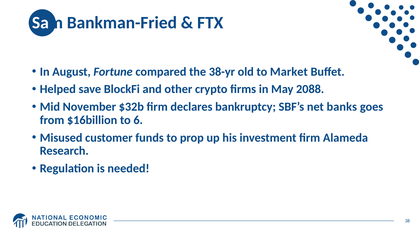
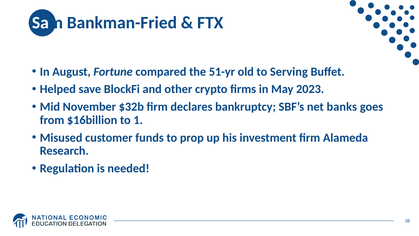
38-yr: 38-yr -> 51-yr (222, 72)
Market: Market -> Serving (289, 72)
2088: 2088 -> 2023 (310, 89)
6: 6 -> 1 (138, 120)
